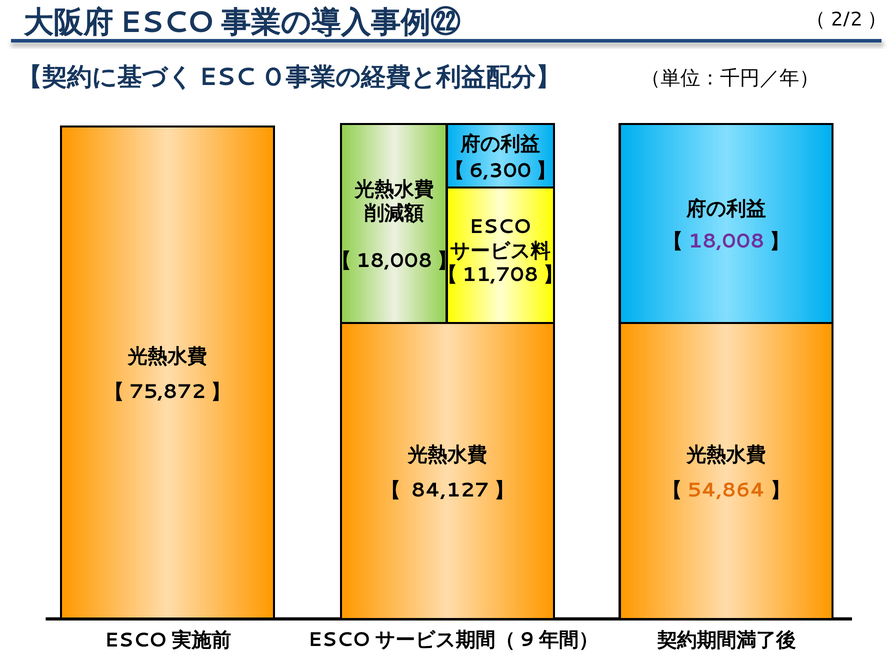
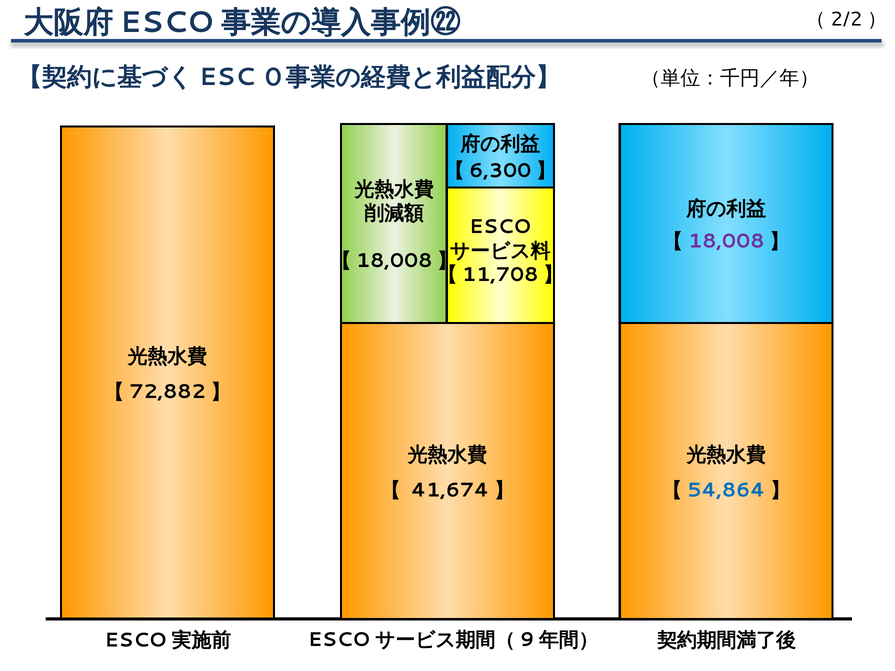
75,872: 75,872 -> 72,882 (168, 392)
84,127: 84,127 -> 41,674 (450, 490)
54,864 colour: orange -> blue (726, 490)
